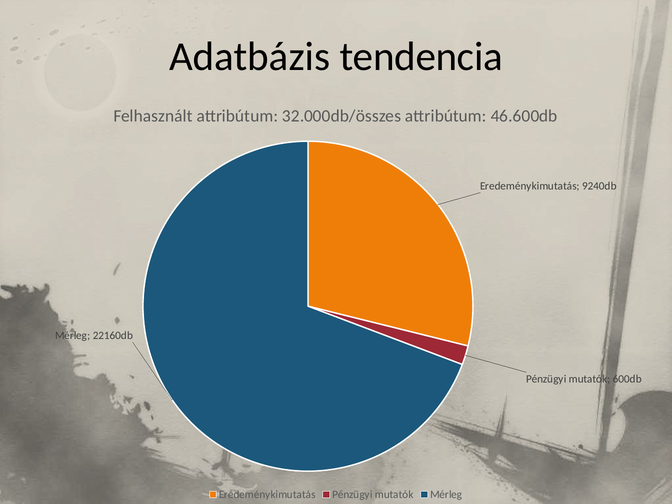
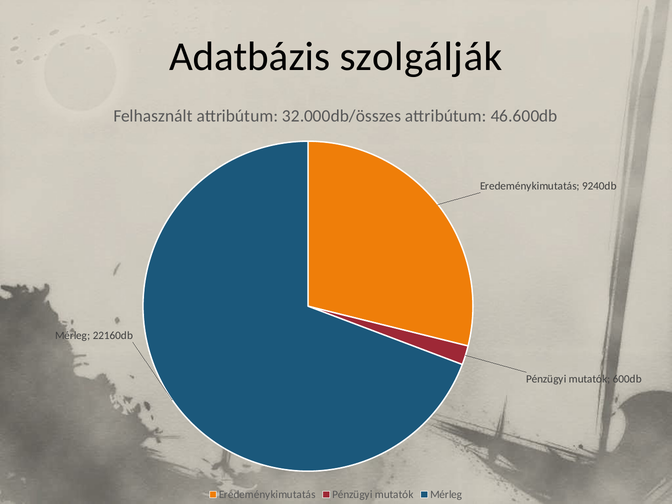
tendencia: tendencia -> szolgálják (421, 57)
